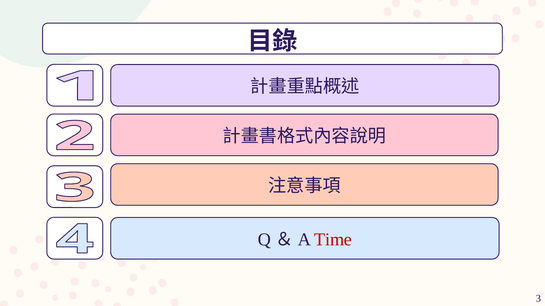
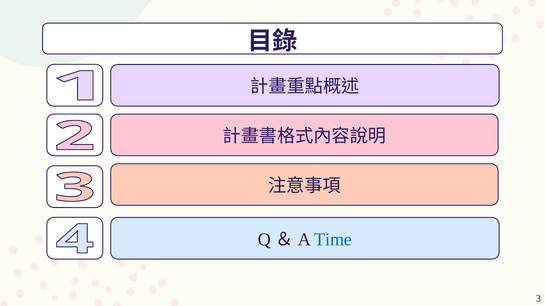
Time colour: red -> blue (333, 240)
